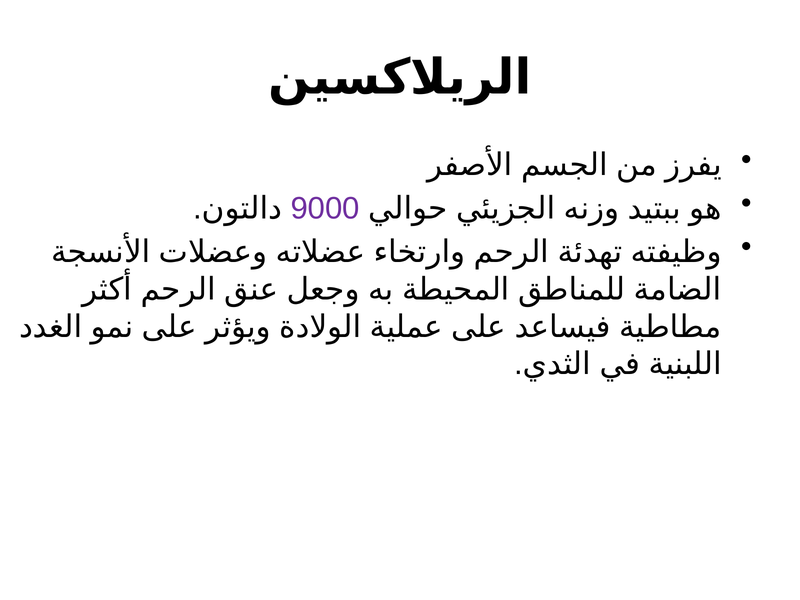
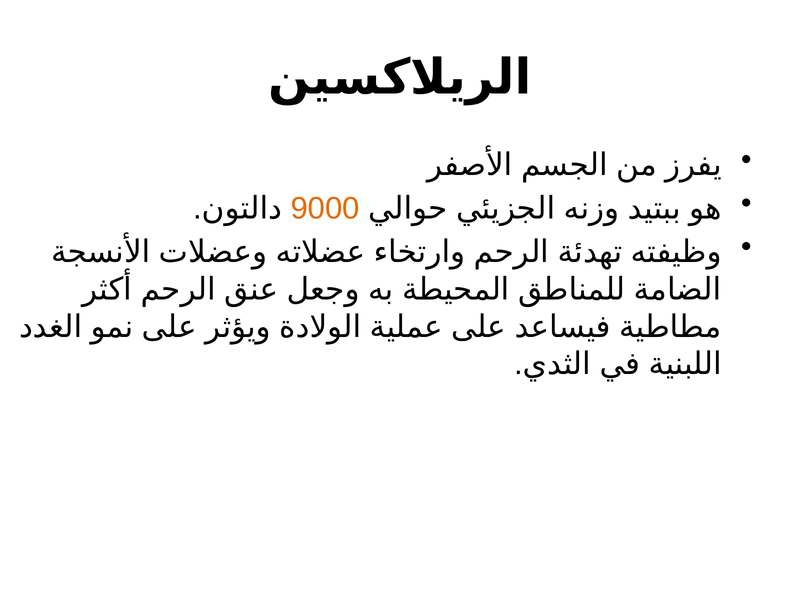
9000 colour: purple -> orange (325, 208)
